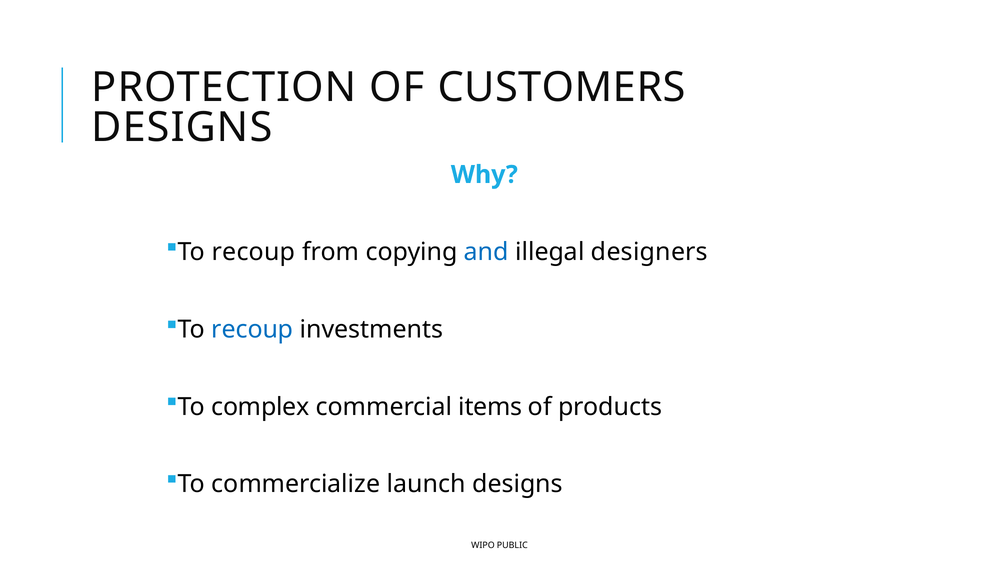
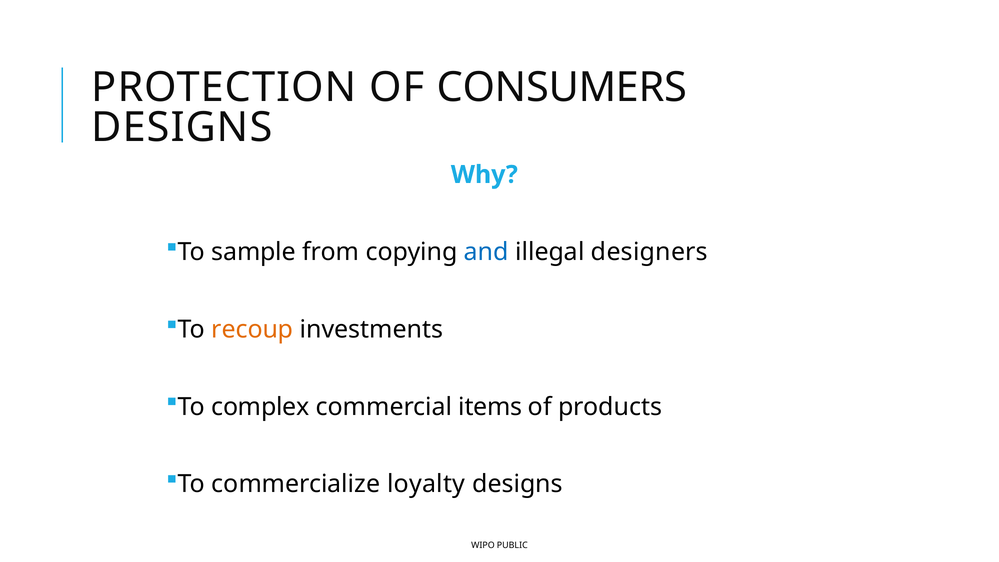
CUSTOMERS: CUSTOMERS -> CONSUMERS (562, 88)
recoup: recoup -> sample (254, 252)
recoup colour: blue -> orange (252, 329)
launch: launch -> loyalty (426, 484)
